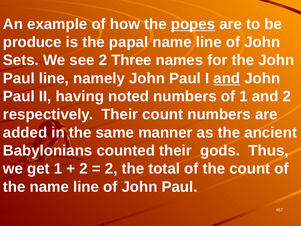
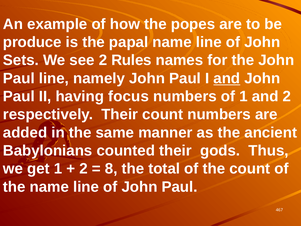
popes underline: present -> none (193, 24)
Three: Three -> Rules (131, 60)
noted: noted -> focus (129, 96)
2: 2 -> 8 (111, 169)
